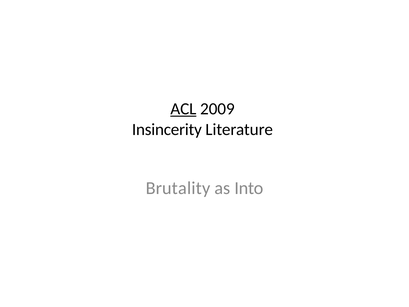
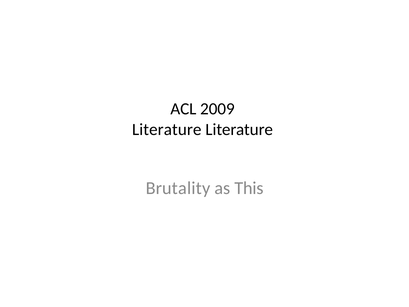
ACL underline: present -> none (183, 109)
Insincerity: Insincerity -> Literature (167, 129)
Into: Into -> This (249, 188)
